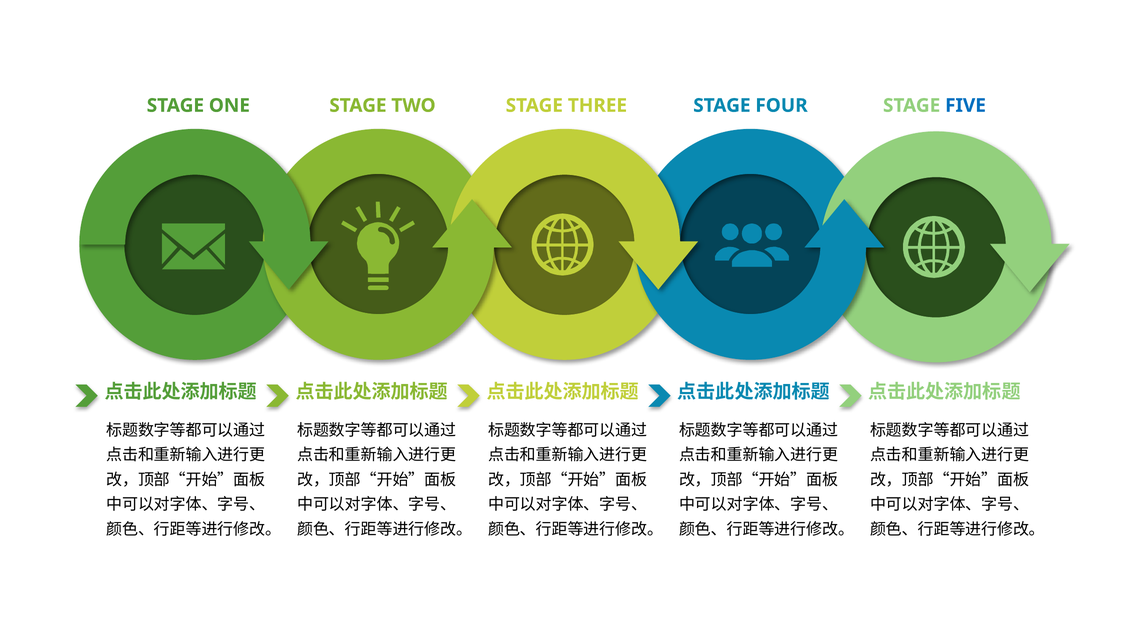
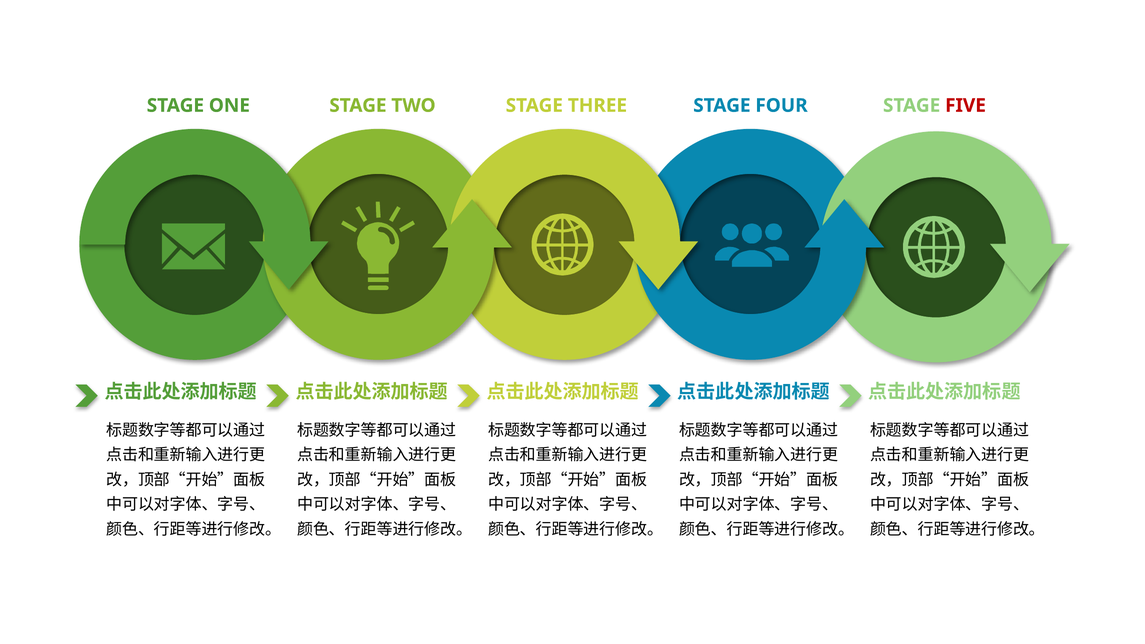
FIVE colour: blue -> red (965, 106)
